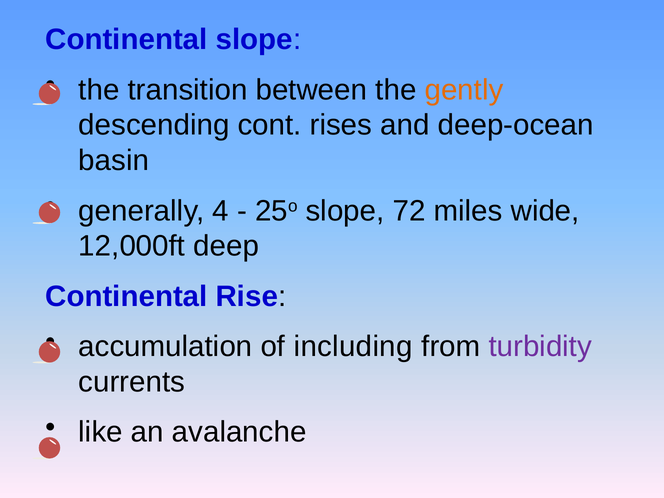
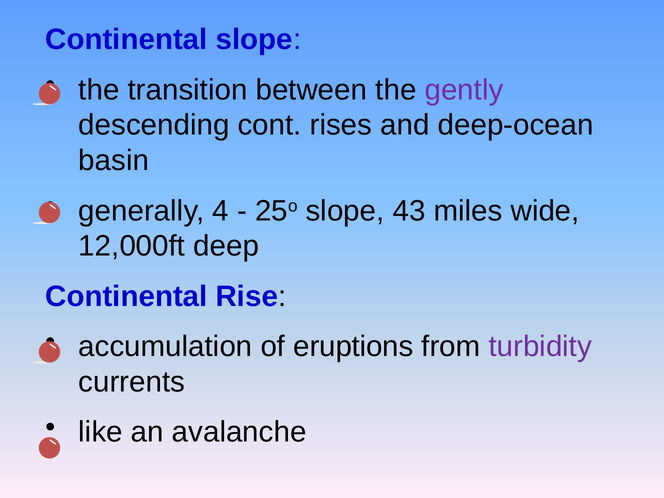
gently colour: orange -> purple (464, 90)
72: 72 -> 43 (409, 211)
including: including -> eruptions (353, 347)
